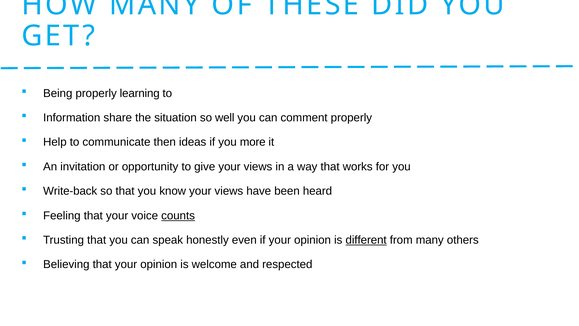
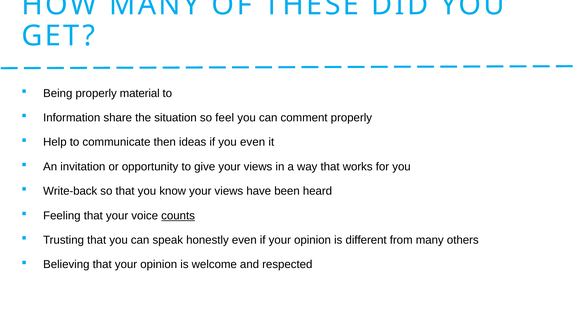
learning: learning -> material (140, 93)
well: well -> feel (225, 118)
you more: more -> even (253, 142)
different underline: present -> none (366, 240)
